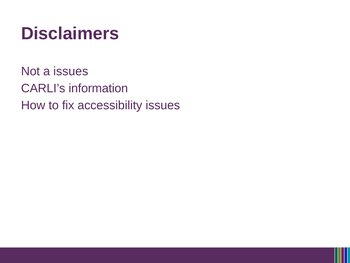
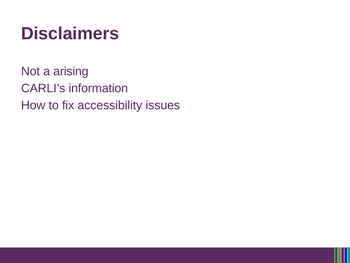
a issues: issues -> arising (71, 71)
